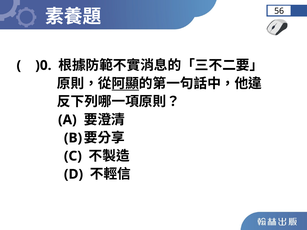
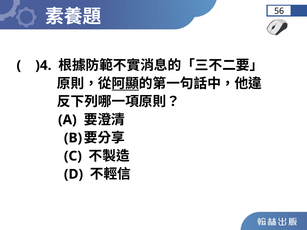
)0: )0 -> )4 (43, 65)
